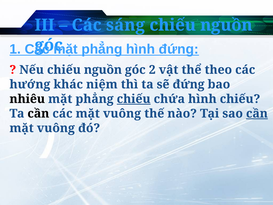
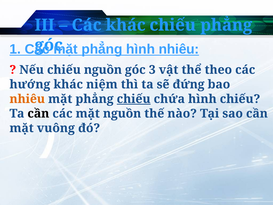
Các sáng: sáng -> khác (126, 25)
nguồn: nguồn -> phẳng (226, 25)
hình đứng: đứng -> nhiêu (179, 49)
2: 2 -> 3 (152, 70)
nhiêu colour: black -> orange (27, 99)
các mặt vuông: vuông -> nguồn (122, 113)
cần underline: present -> none (257, 113)
